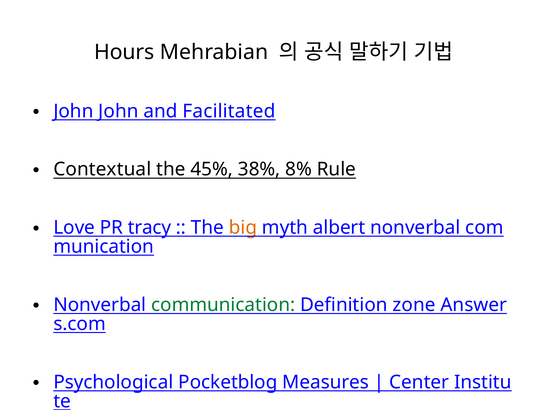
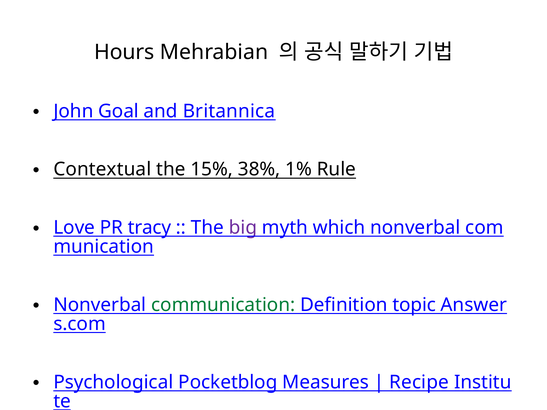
John John: John -> Goal (119, 111)
Facilitated: Facilitated -> Britannica (229, 111)
45%: 45% -> 15% (212, 170)
8%: 8% -> 1% (299, 170)
big colour: orange -> purple (243, 228)
albert: albert -> which (339, 228)
zone: zone -> topic (414, 305)
Center: Center -> Recipe (419, 382)
